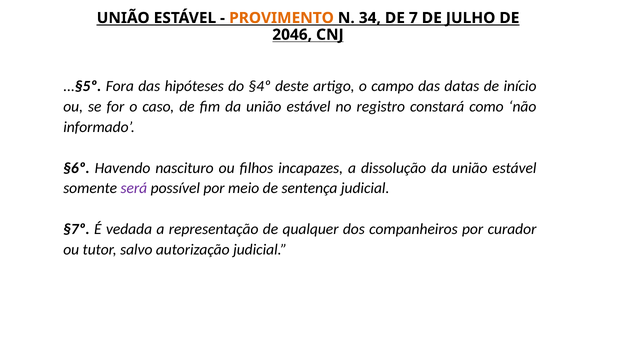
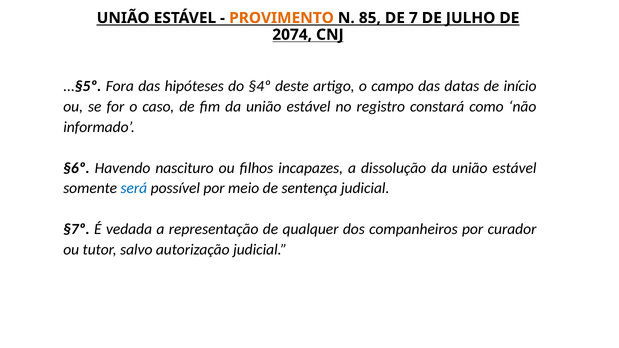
34: 34 -> 85 (370, 18)
2046: 2046 -> 2074 (292, 35)
será colour: purple -> blue (134, 188)
